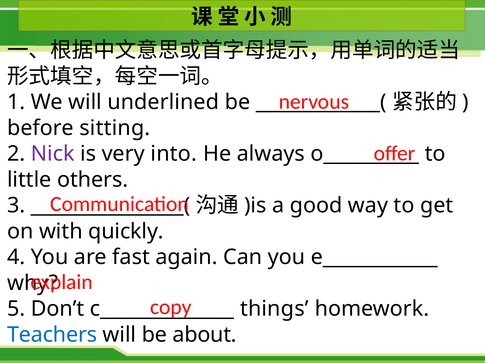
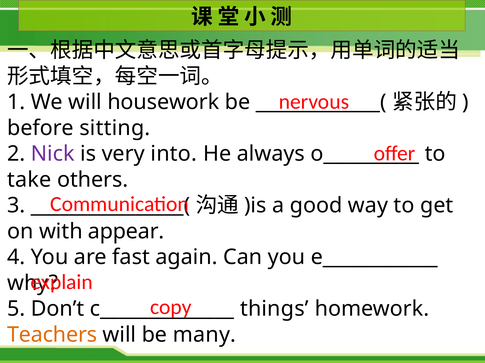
underlined: underlined -> housework (163, 102)
little: little -> take (29, 180)
quickly: quickly -> appear (126, 232)
Teachers colour: blue -> orange (52, 335)
about: about -> many (204, 335)
